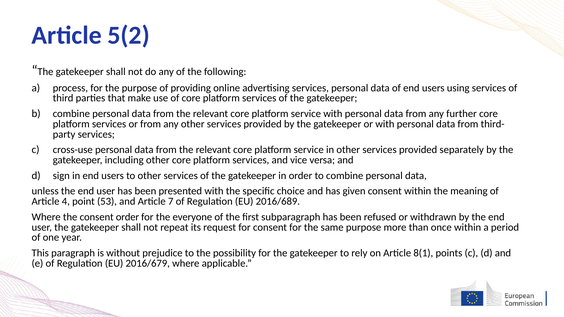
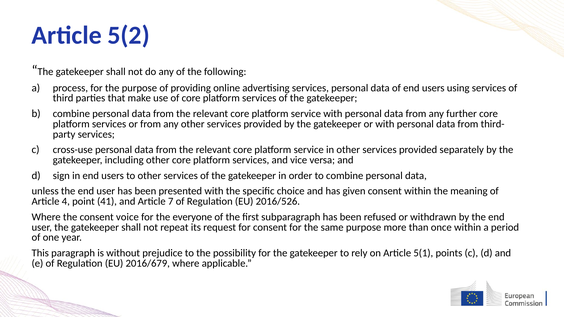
53: 53 -> 41 (107, 202)
2016/689: 2016/689 -> 2016/526 (278, 202)
consent order: order -> voice (127, 217)
8(1: 8(1 -> 5(1 (423, 253)
